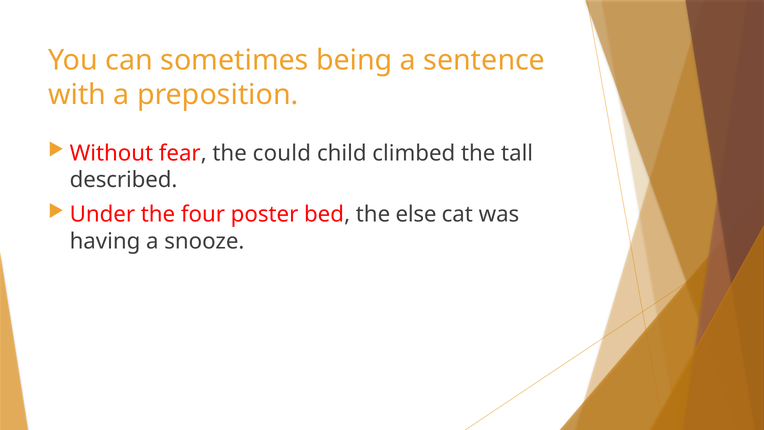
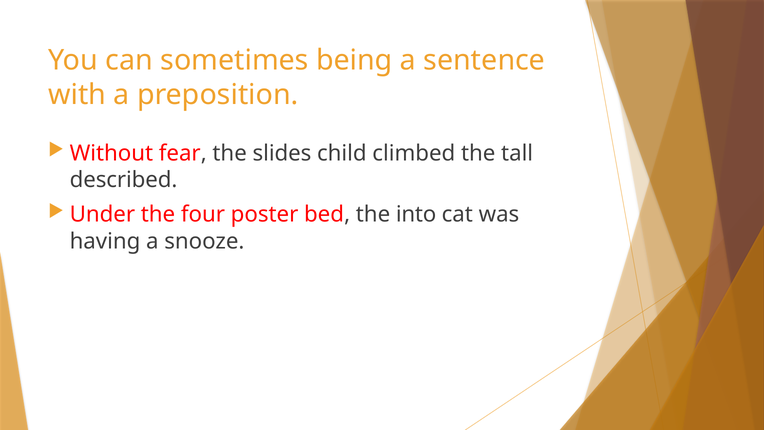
could: could -> slides (282, 153)
else: else -> into (416, 214)
